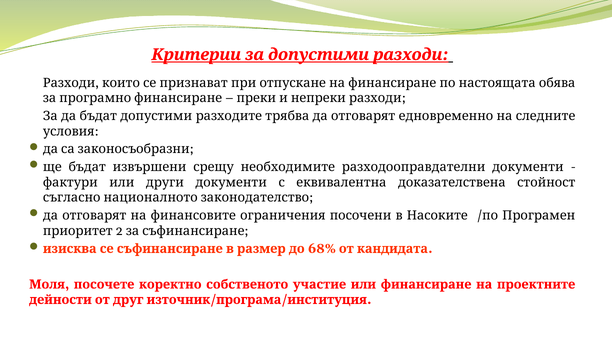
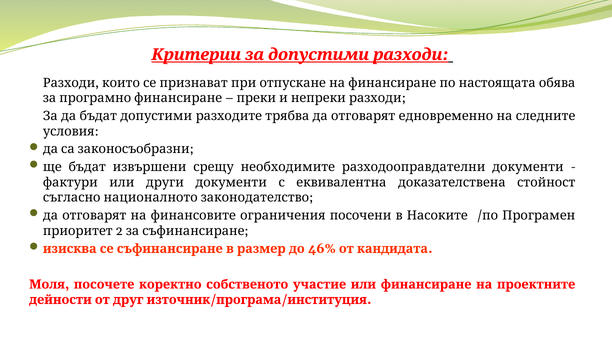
68%: 68% -> 46% (322, 249)
